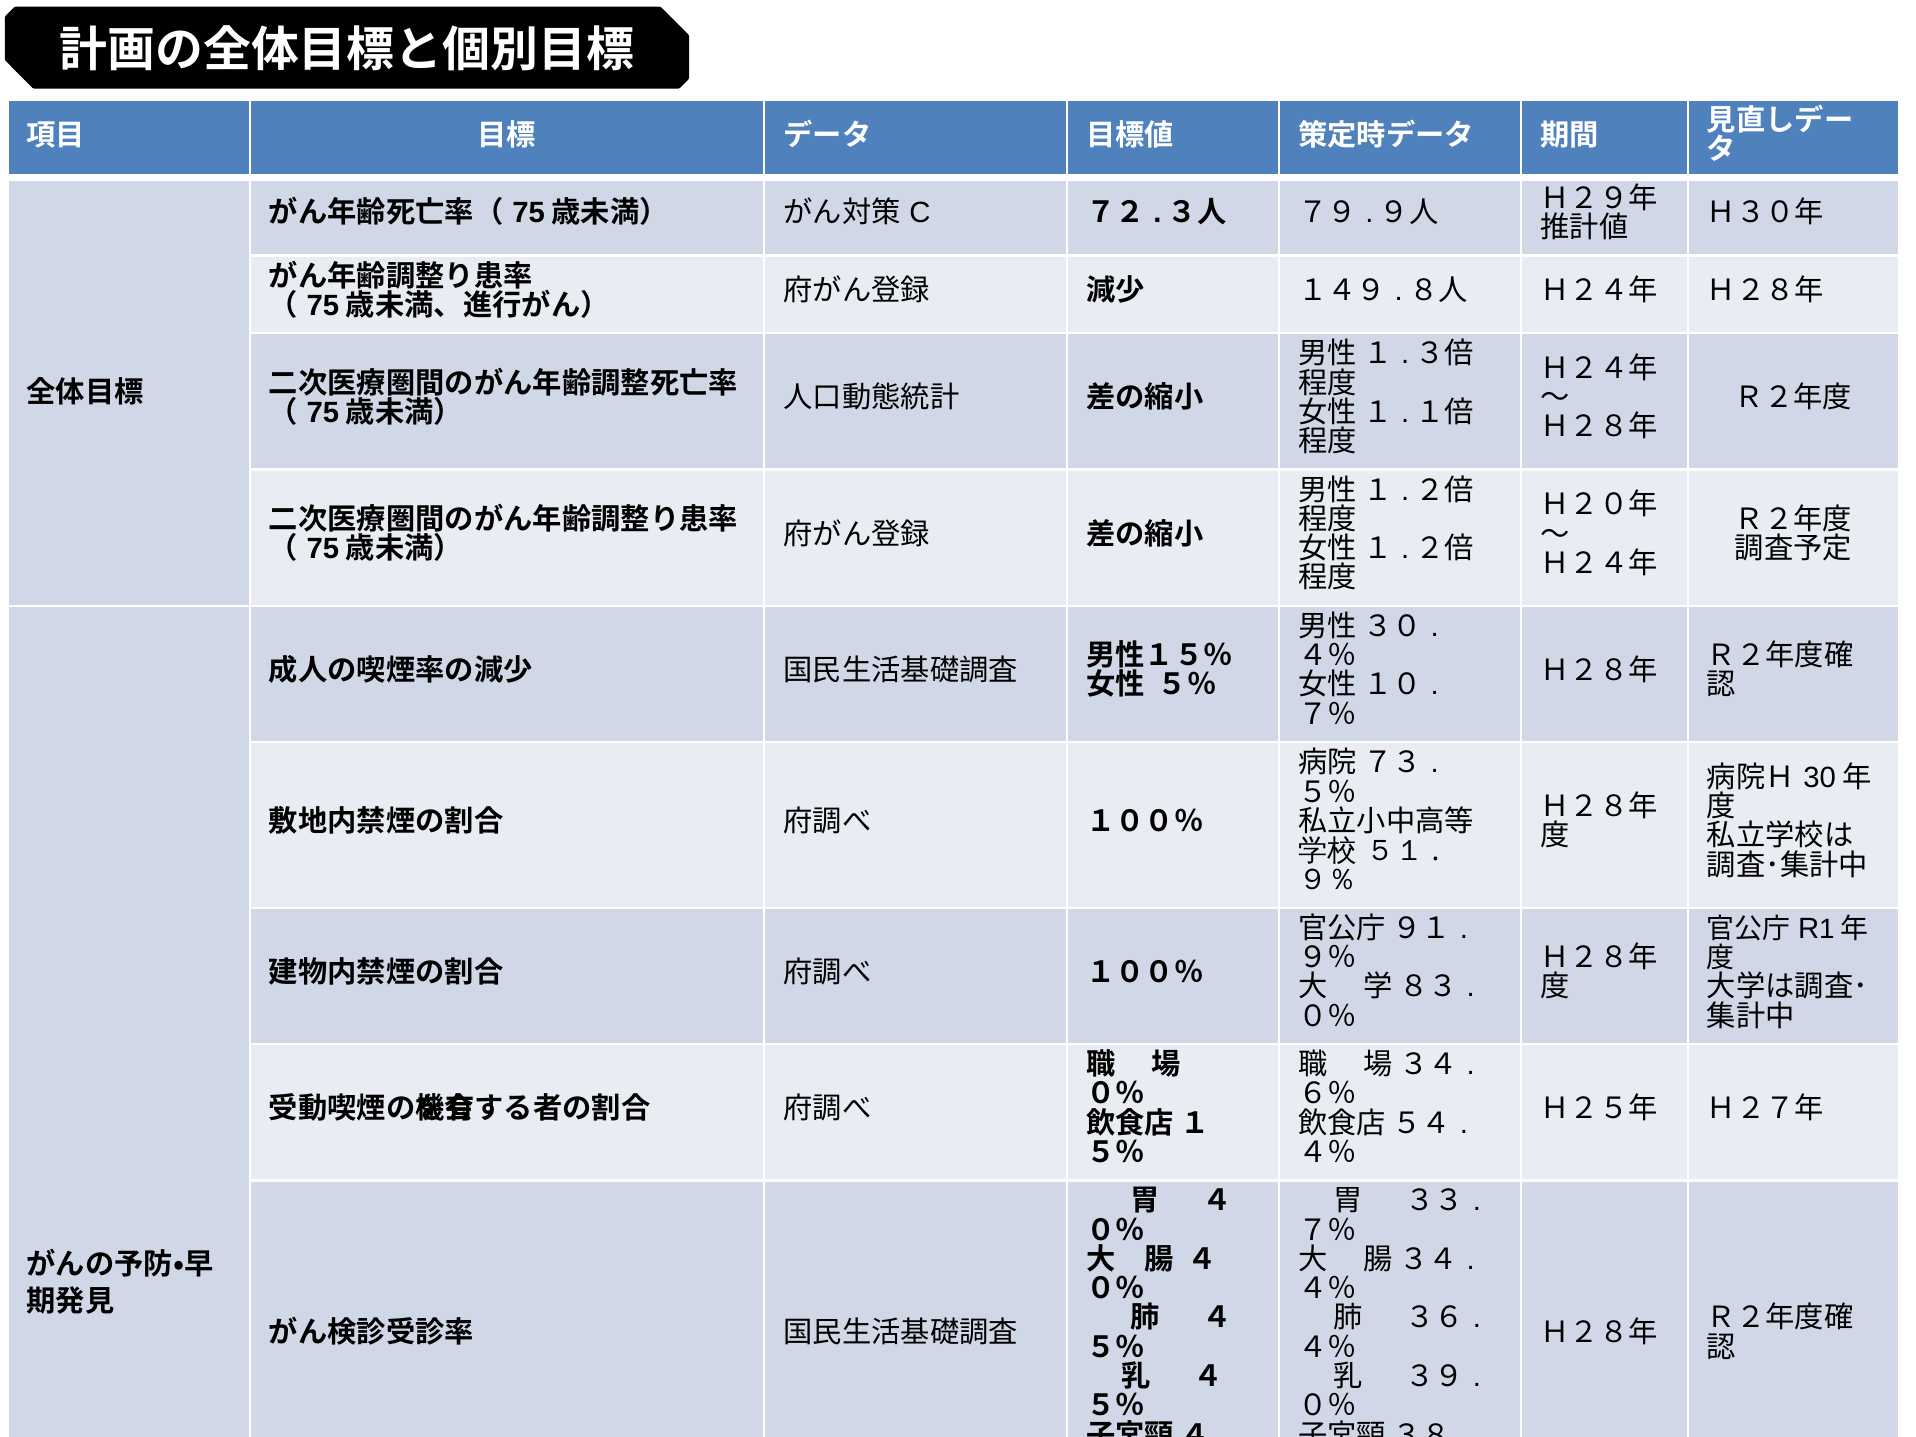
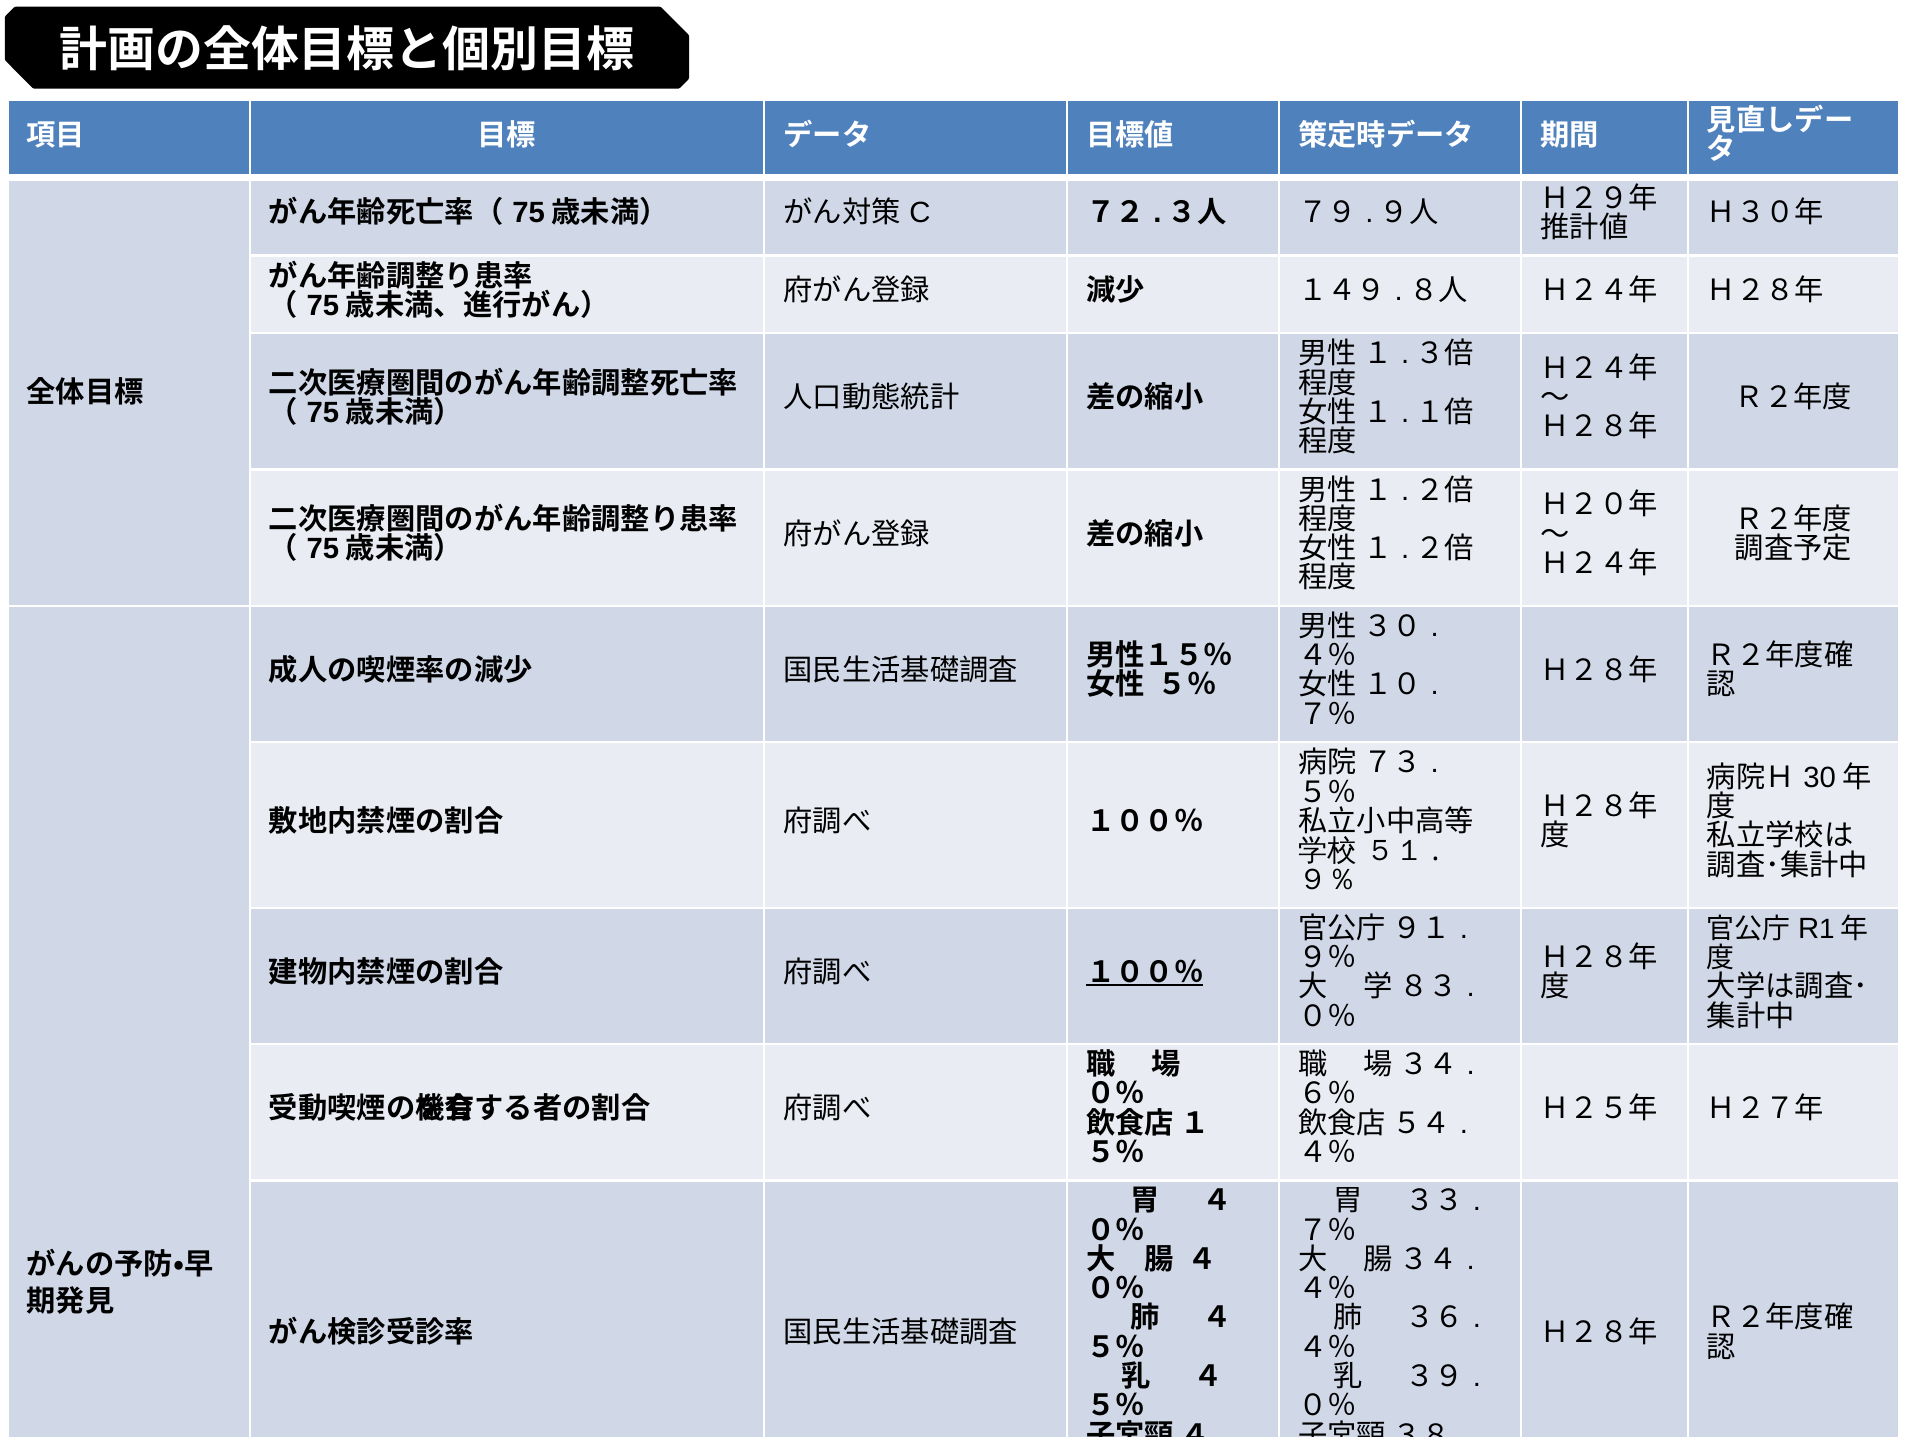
１００％ underline: none -> present (1145, 973)
